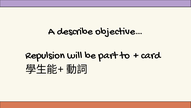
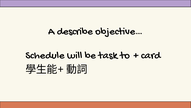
Repulsion: Repulsion -> Schedule (45, 54)
part: part -> task (108, 54)
